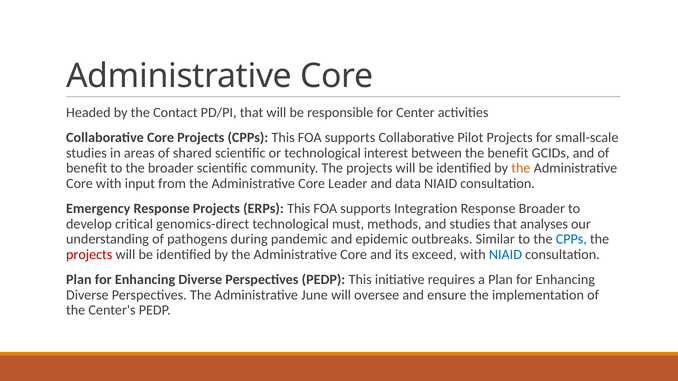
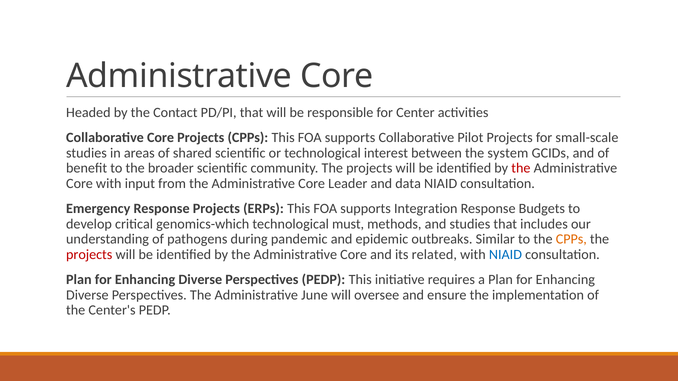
the benefit: benefit -> system (508, 153)
the colour: orange -> red (521, 168)
Response Broader: Broader -> Budgets (542, 209)
genomics-direct: genomics-direct -> genomics-which (203, 224)
analyses: analyses -> includes (544, 224)
CPPs colour: blue -> orange (571, 239)
exceed: exceed -> related (434, 255)
